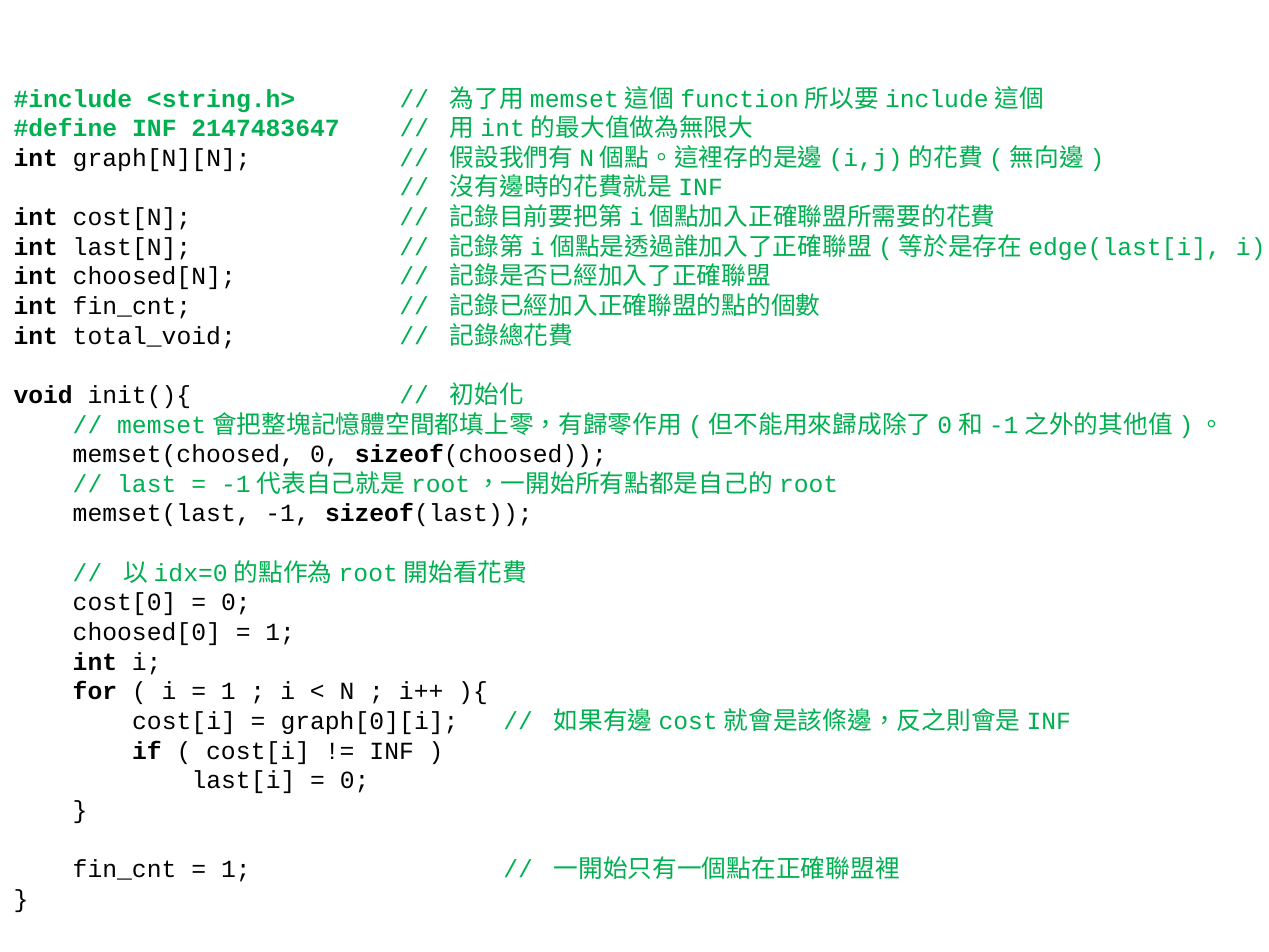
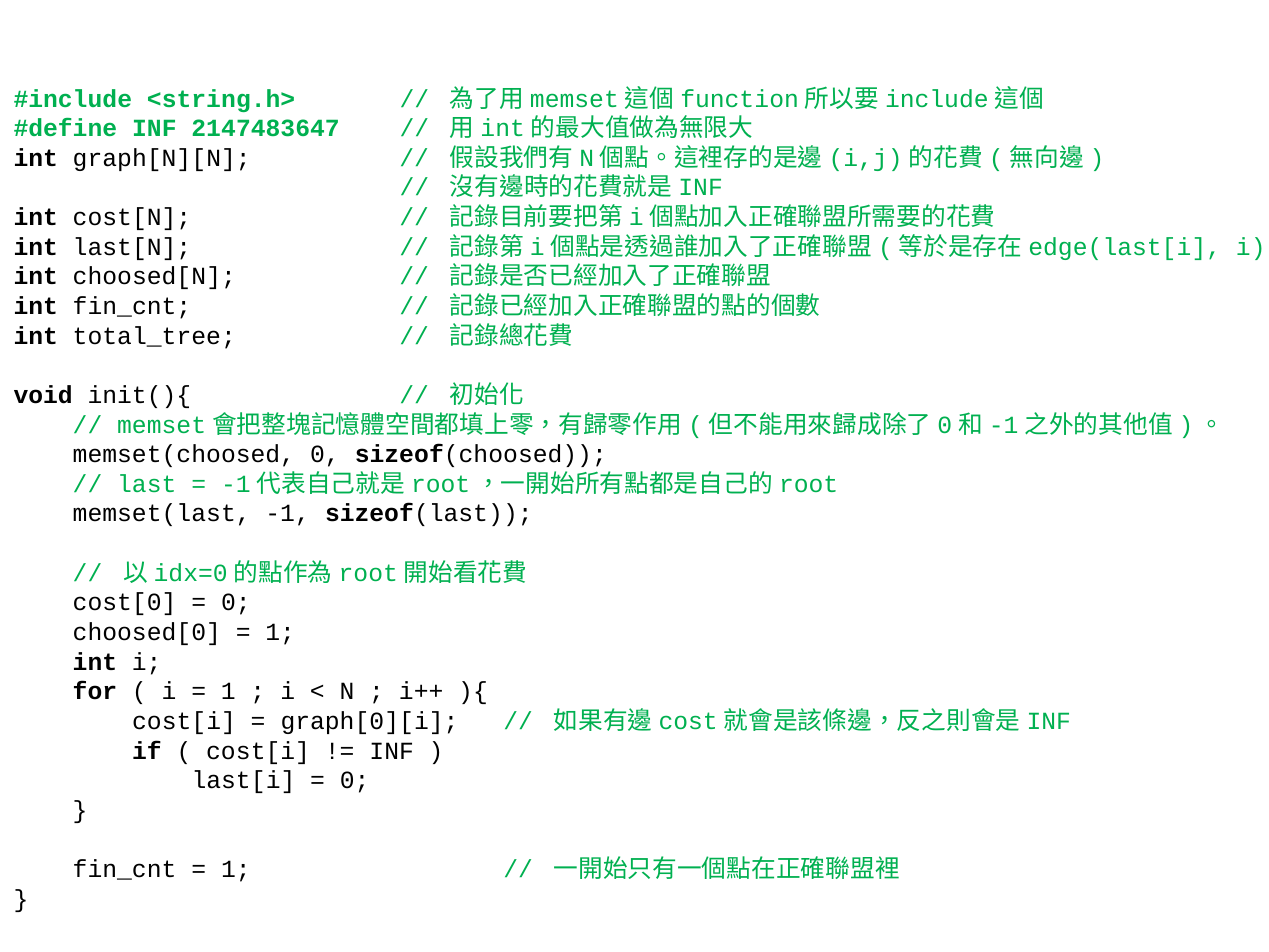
total_void: total_void -> total_tree (154, 336)
